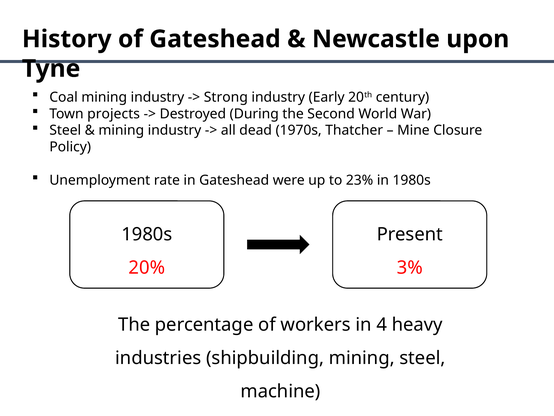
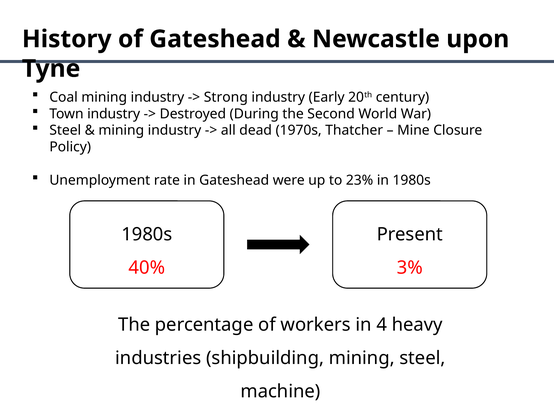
Town projects: projects -> industry (114, 114)
20%: 20% -> 40% (147, 267)
